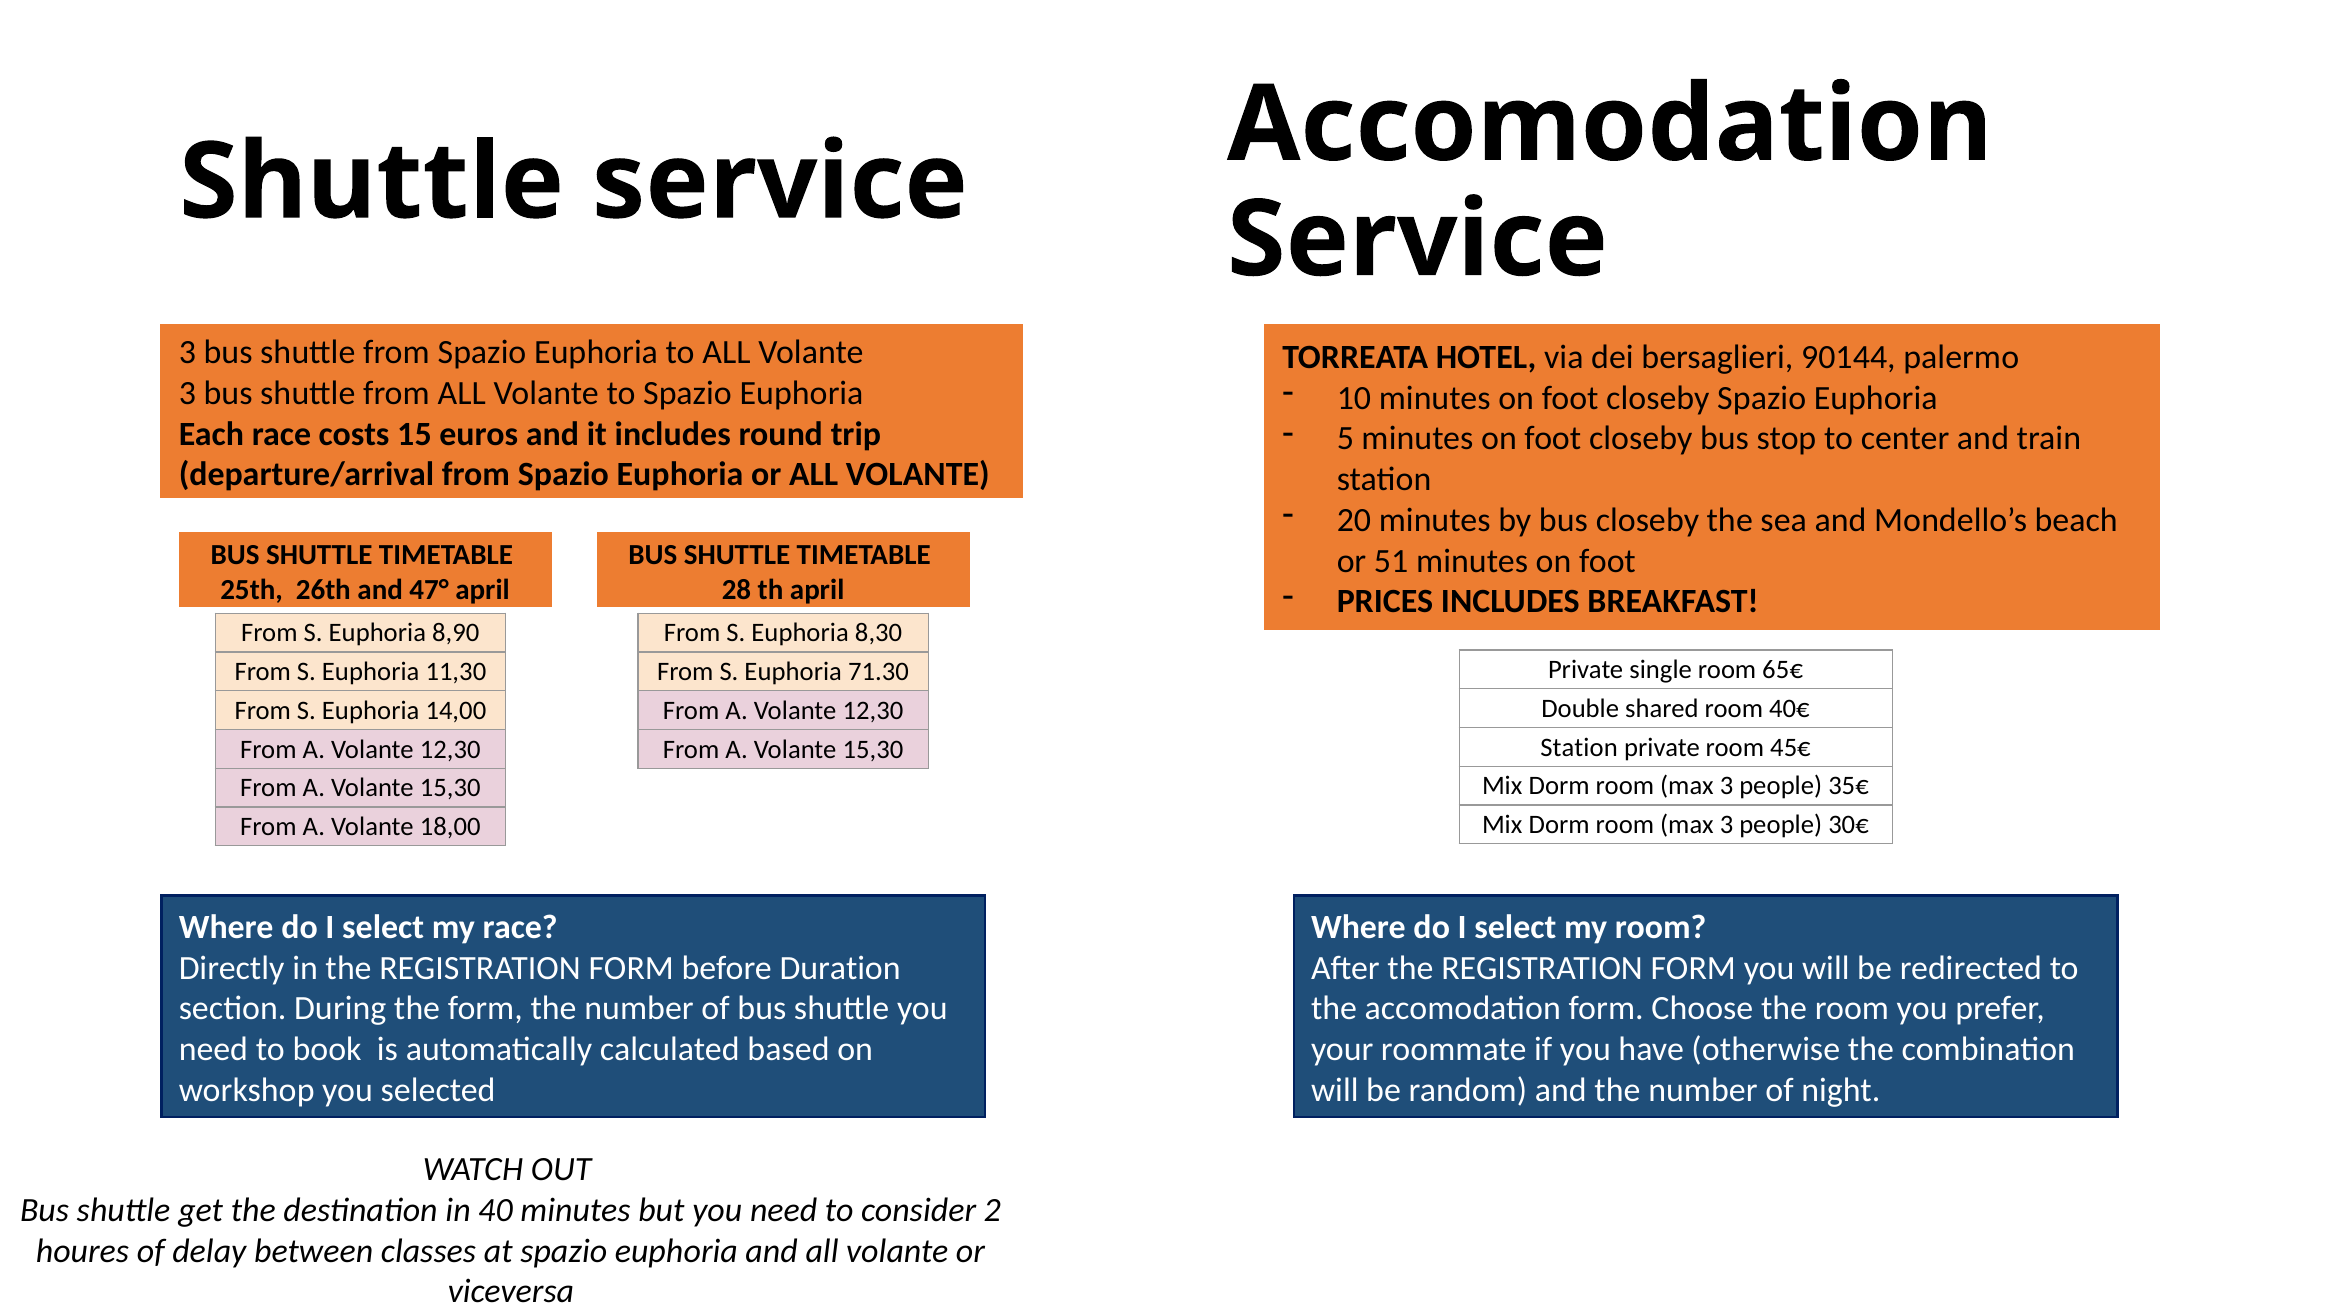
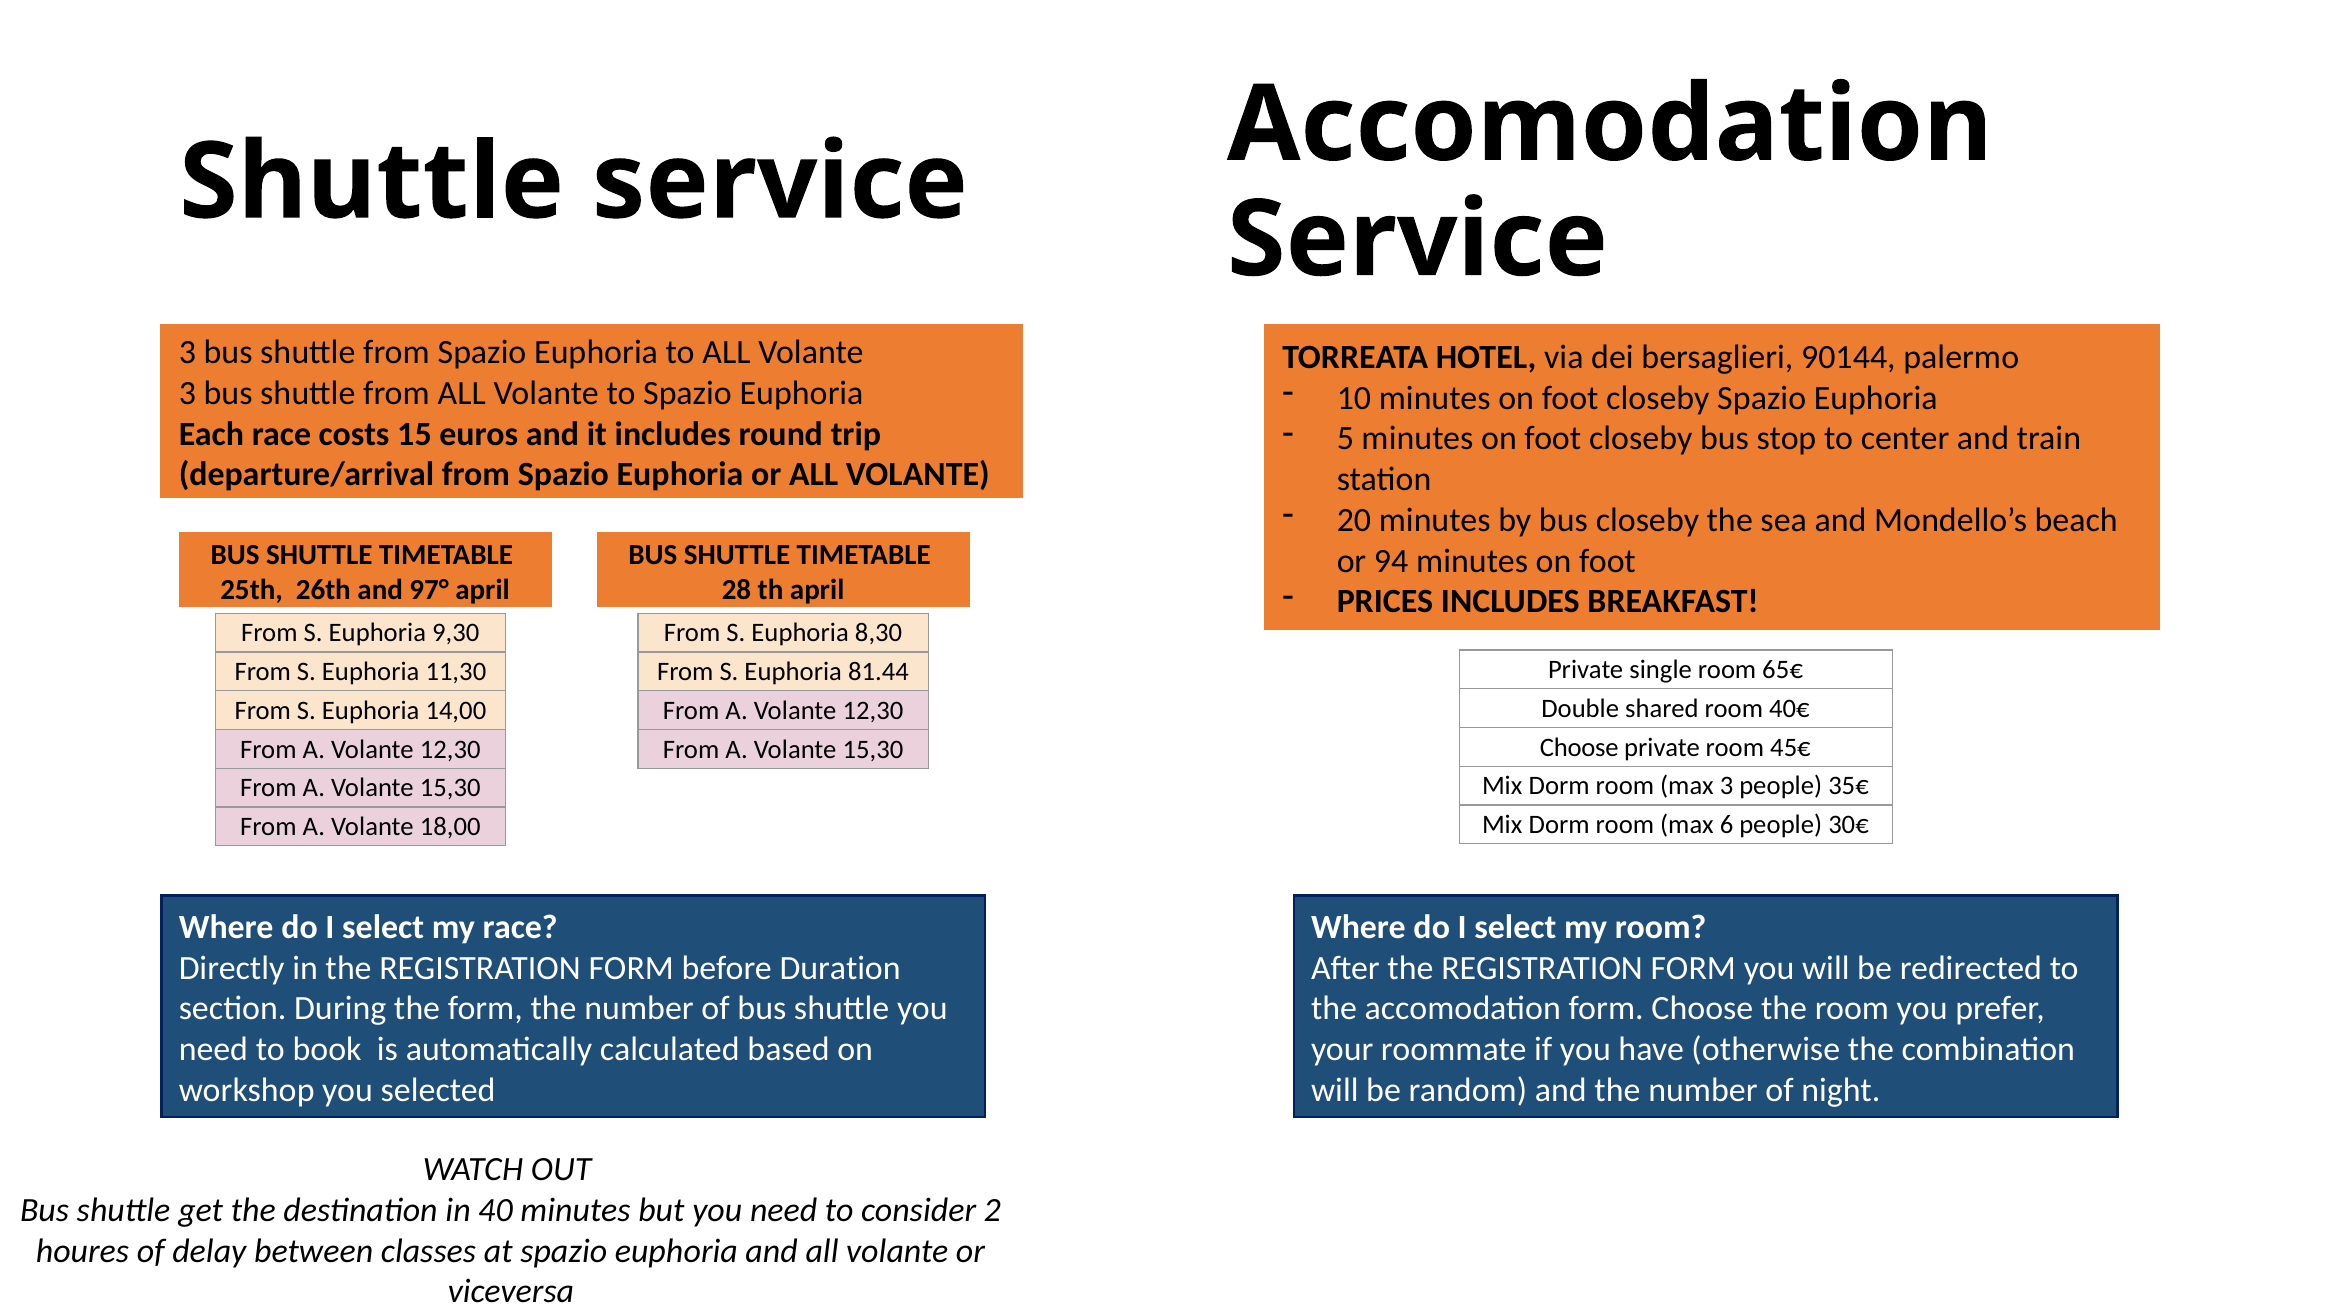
51: 51 -> 94 (1391, 561)
47°: 47° -> 97° (429, 589)
8,90: 8,90 -> 9,30 (456, 633)
71.30: 71.30 -> 81.44 (878, 672)
Station: Station -> Choose (1579, 747)
3: 3 -> 6 (1727, 825)
